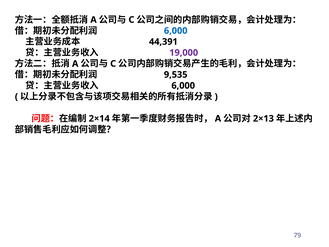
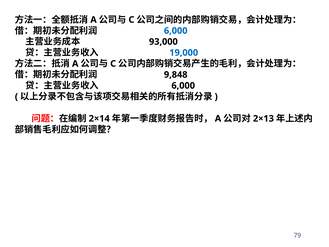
44,391: 44,391 -> 93,000 (163, 42)
19,000 colour: purple -> blue (184, 53)
9,535: 9,535 -> 9,848 (176, 75)
